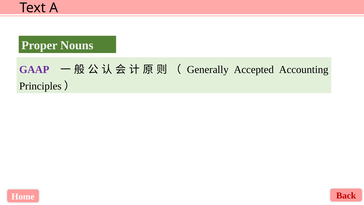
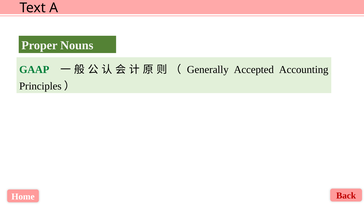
GAAP colour: purple -> green (34, 69)
